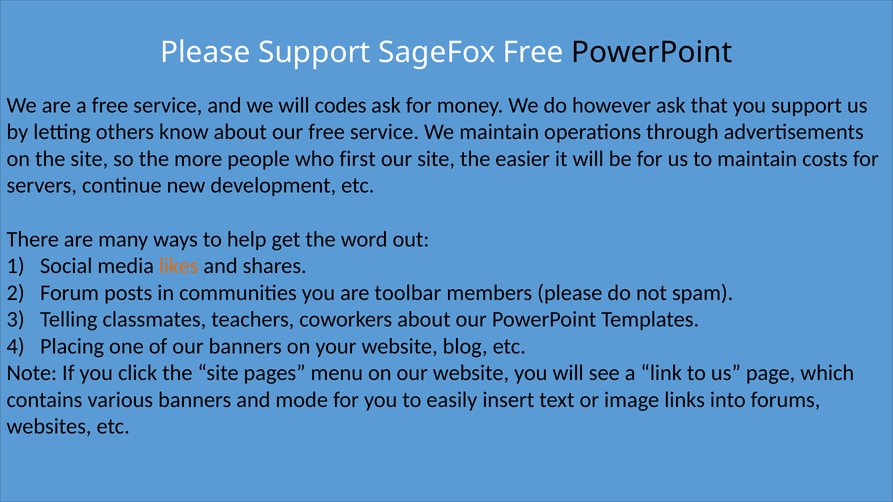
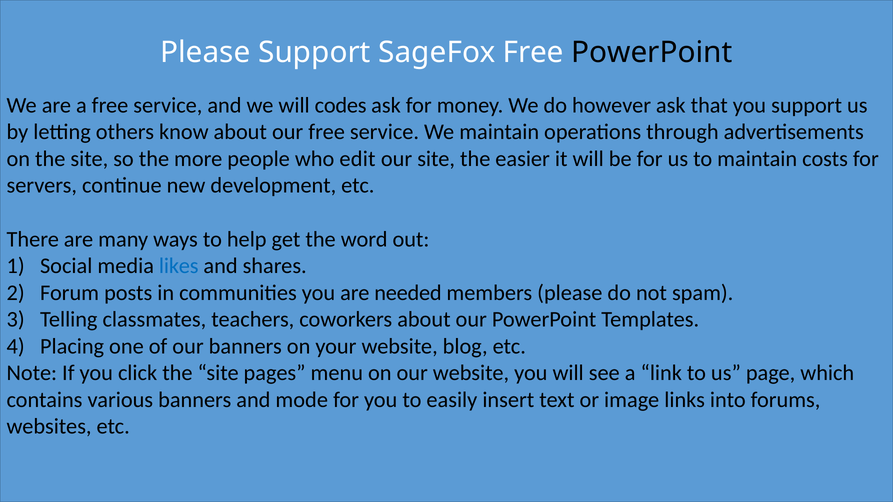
first: first -> edit (358, 159)
likes colour: orange -> blue (179, 266)
toolbar: toolbar -> needed (408, 293)
